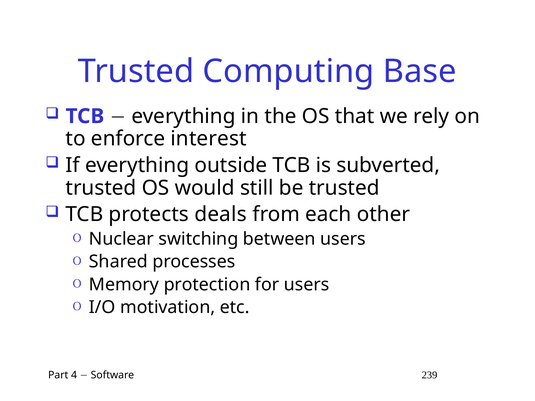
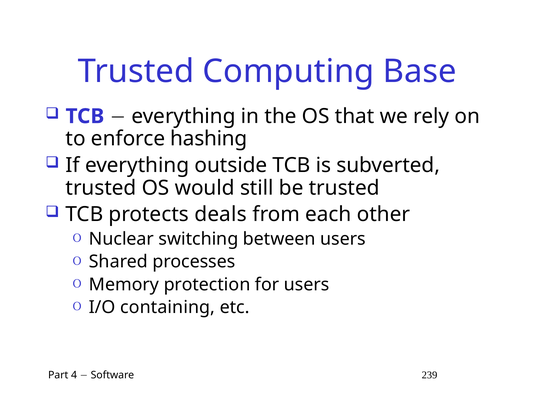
interest: interest -> hashing (209, 139)
motivation: motivation -> containing (168, 307)
